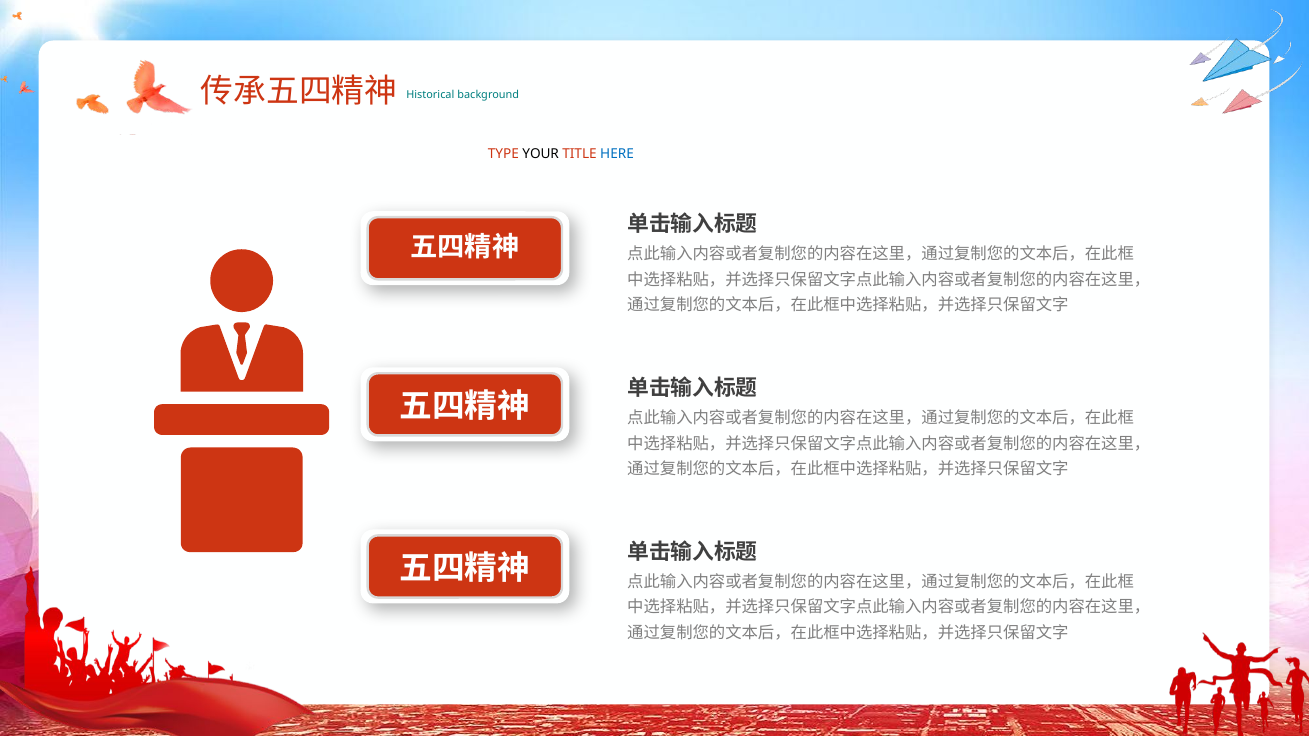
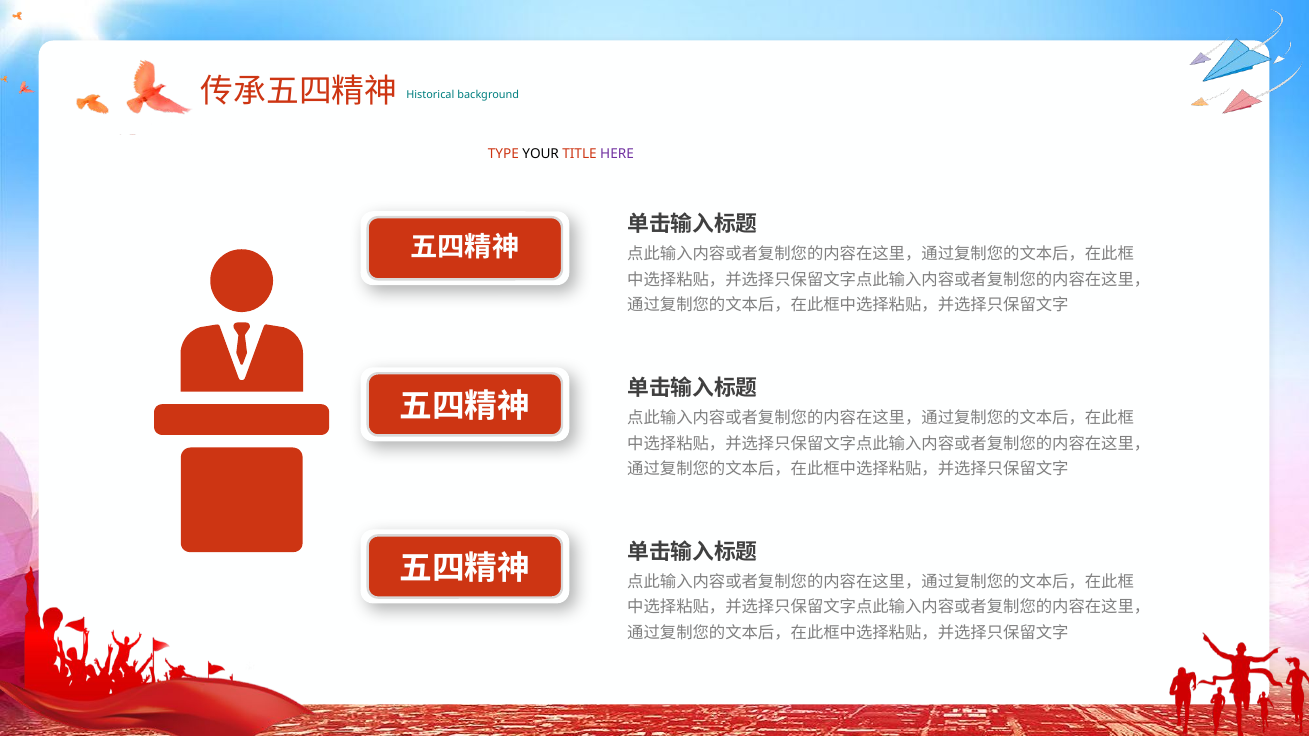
HERE colour: blue -> purple (617, 154)
